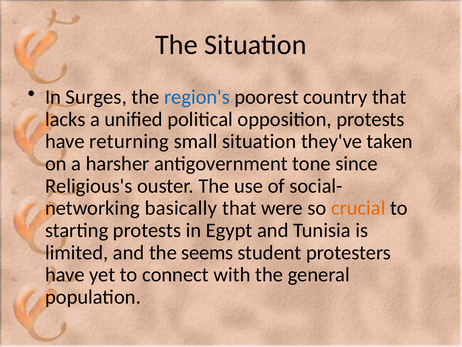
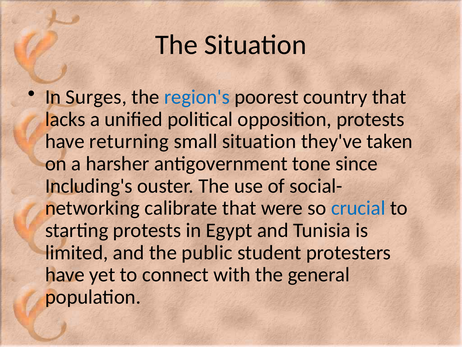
Religious's: Religious's -> Including's (89, 186)
basically: basically -> calibrate (181, 208)
crucial colour: orange -> blue (358, 208)
seems: seems -> public (207, 252)
